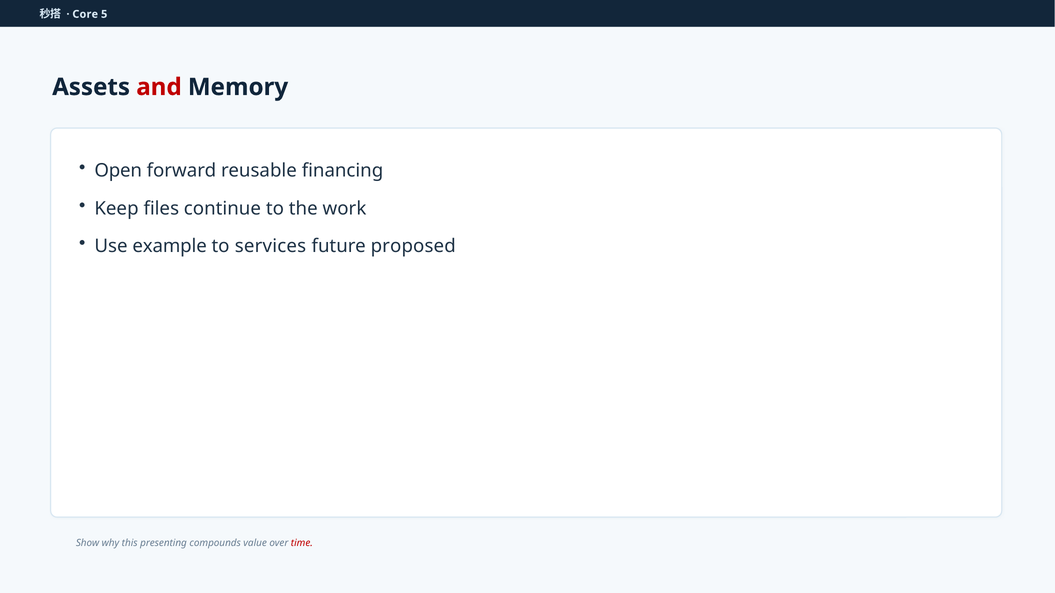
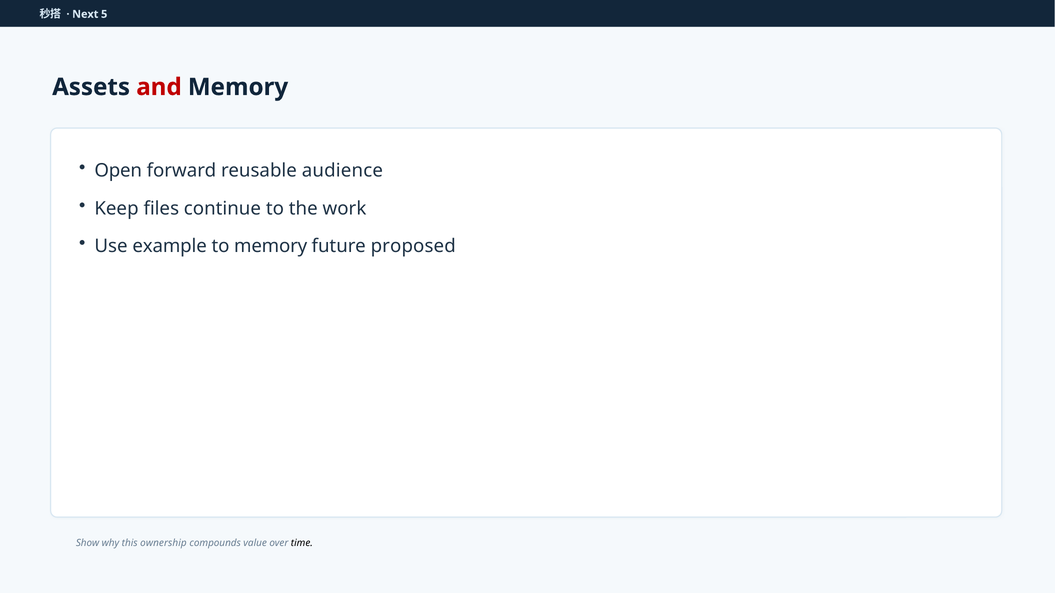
Core: Core -> Next (85, 14)
financing: financing -> audience (342, 171)
to services: services -> memory (271, 246)
presenting: presenting -> ownership (163, 543)
time colour: red -> black (302, 543)
